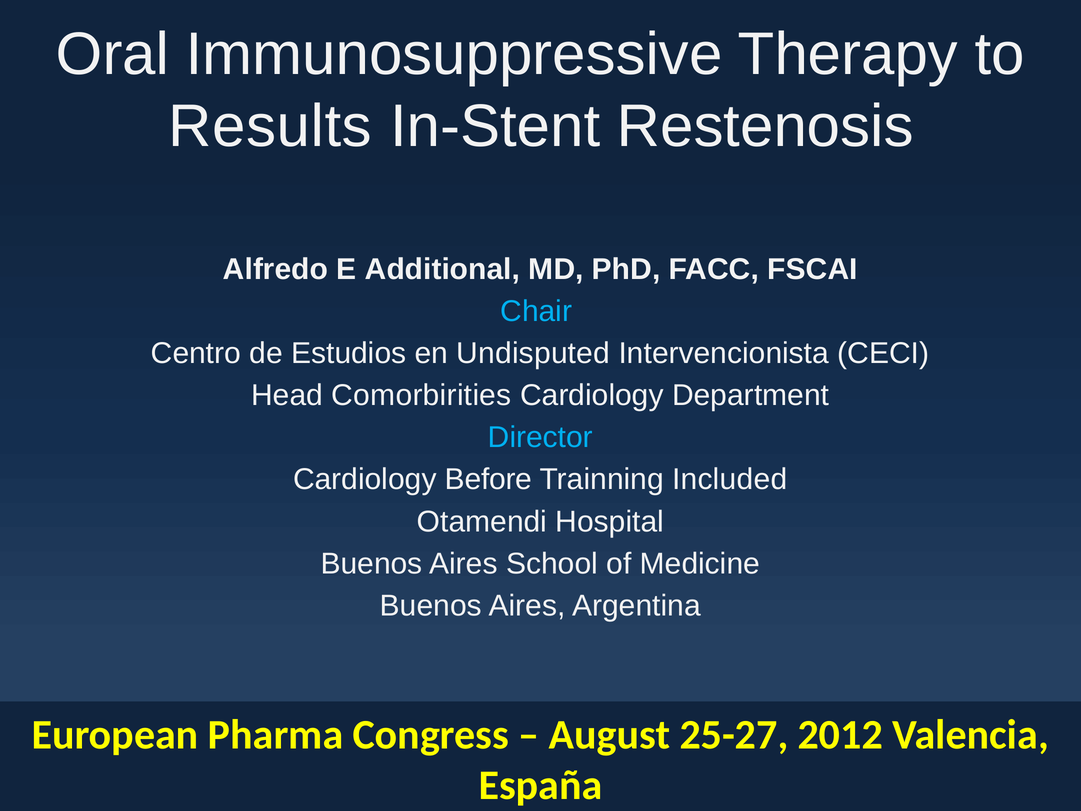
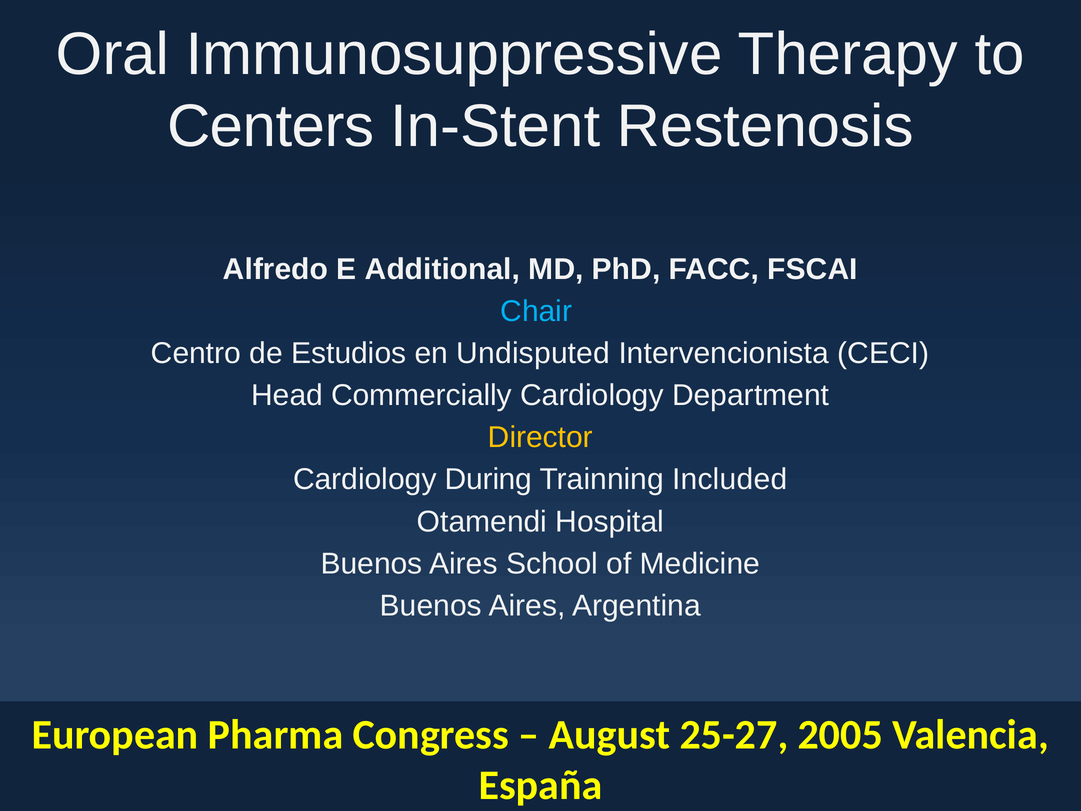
Results: Results -> Centers (271, 126)
Comorbirities: Comorbirities -> Commercially (422, 395)
Director colour: light blue -> yellow (540, 437)
Before: Before -> During (489, 479)
2012: 2012 -> 2005 (840, 735)
